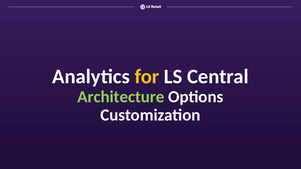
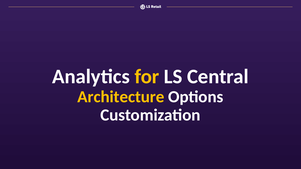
Architecture colour: light green -> yellow (121, 97)
